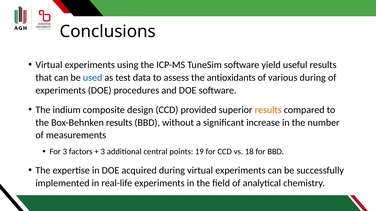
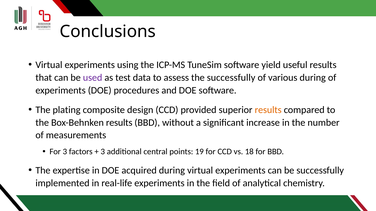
used colour: blue -> purple (93, 78)
the antioxidants: antioxidants -> successfully (231, 78)
indium: indium -> plating (67, 110)
